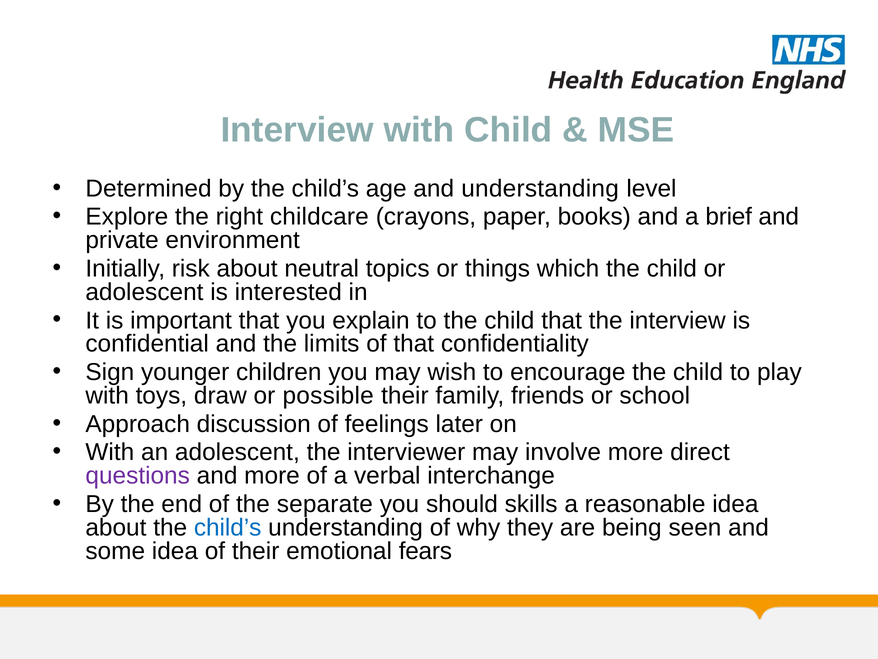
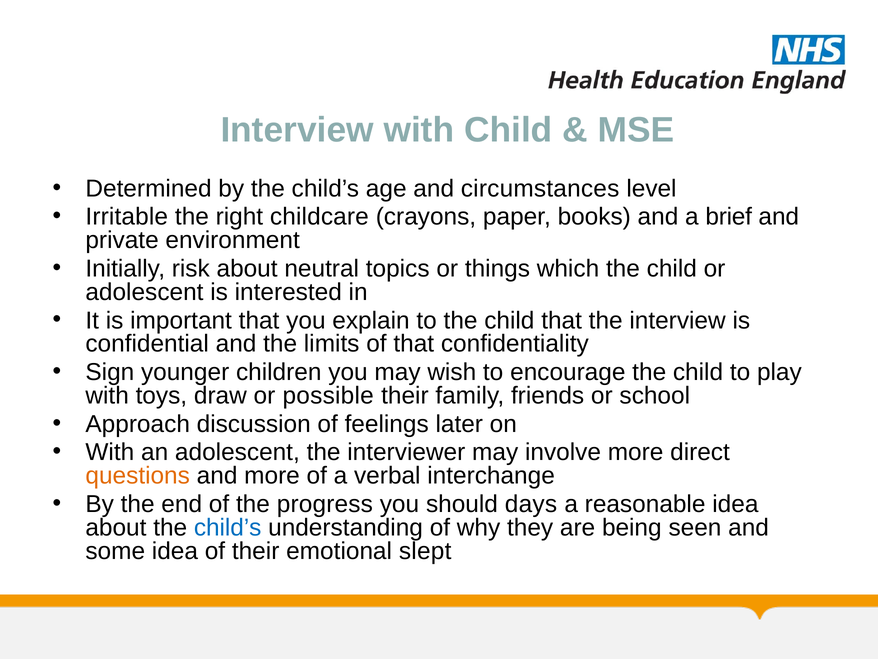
and understanding: understanding -> circumstances (540, 188)
Explore: Explore -> Irritable (127, 217)
questions colour: purple -> orange (138, 475)
separate: separate -> progress (325, 504)
skills: skills -> days (531, 504)
fears: fears -> slept (425, 551)
